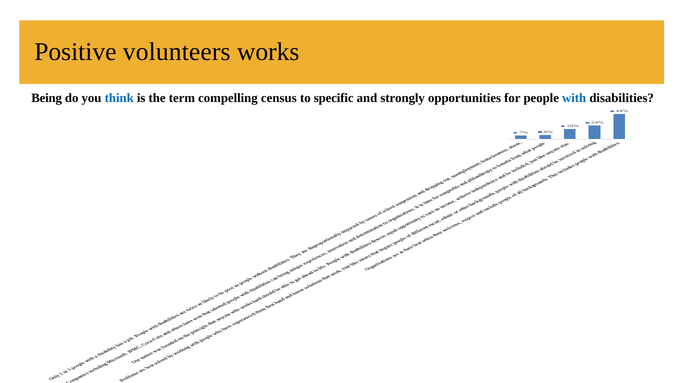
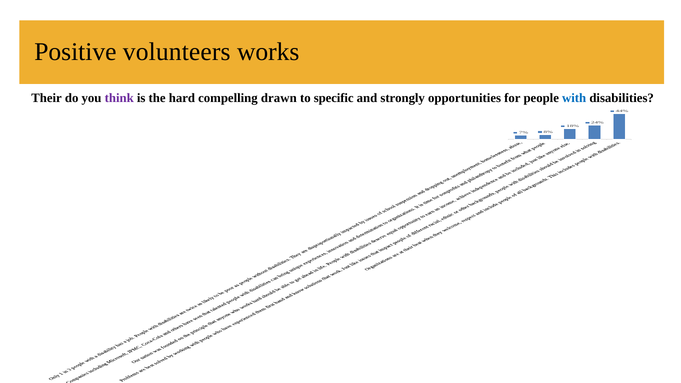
Being: Being -> Their (47, 98)
think colour: blue -> purple (119, 98)
term: term -> hard (182, 98)
census: census -> drawn (279, 98)
